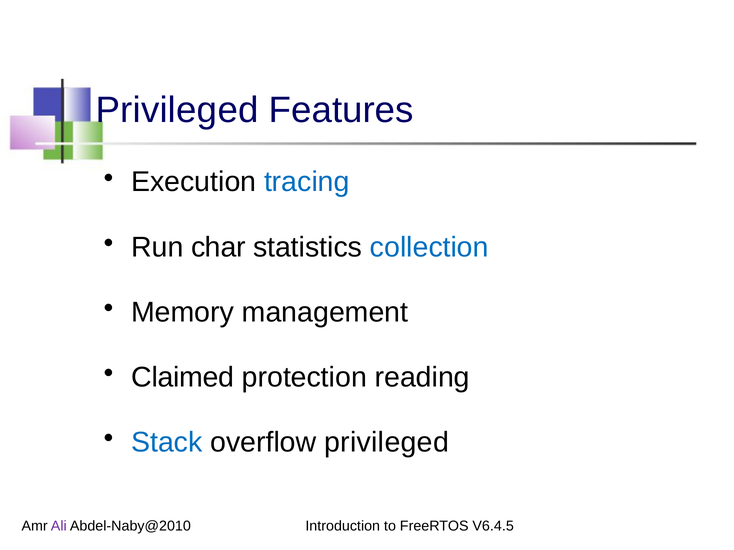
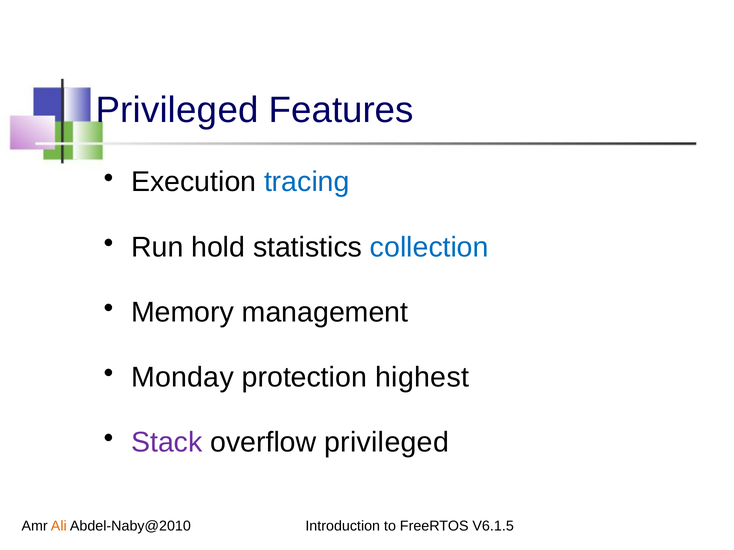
char: char -> hold (218, 247)
Claimed: Claimed -> Monday (182, 378)
reading: reading -> highest (422, 378)
Stack colour: blue -> purple (167, 443)
Ali colour: purple -> orange (59, 526)
V6.4.5: V6.4.5 -> V6.1.5 (493, 526)
